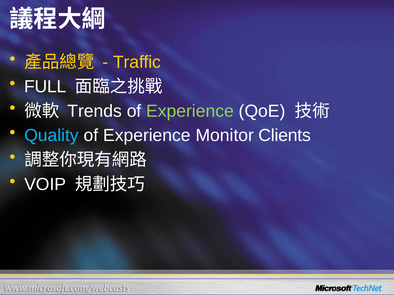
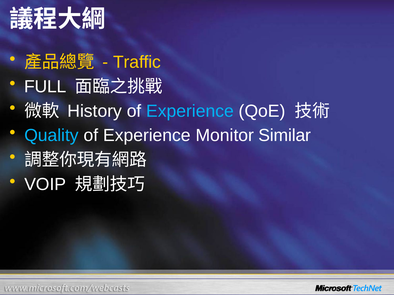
Trends: Trends -> History (95, 111)
Experience colour: light green -> light blue (190, 111)
Clients: Clients -> Similar (285, 136)
